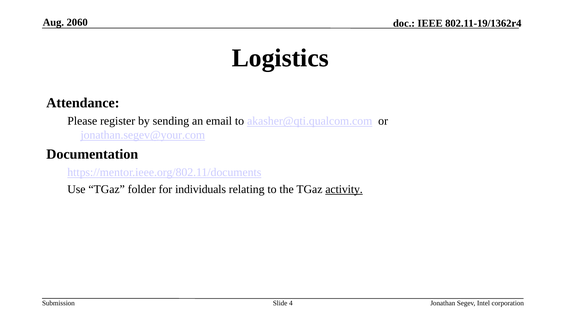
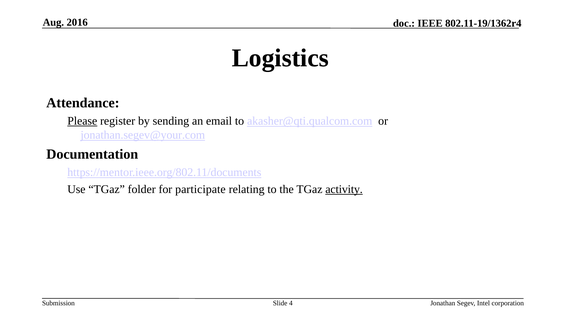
2060: 2060 -> 2016 (77, 22)
Please underline: none -> present (82, 121)
individuals: individuals -> participate (200, 189)
